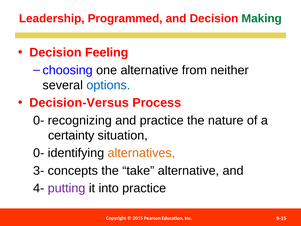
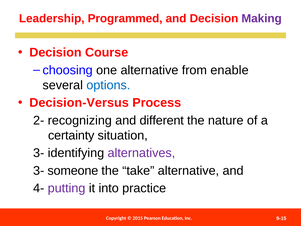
Making colour: green -> purple (262, 18)
Feeling: Feeling -> Course (107, 53)
neither: neither -> enable (230, 70)
0-: 0- -> 2- (39, 120)
and practice: practice -> different (162, 120)
0-: 0- -> 3- (39, 153)
alternatives colour: orange -> purple (141, 153)
concepts: concepts -> someone (73, 170)
